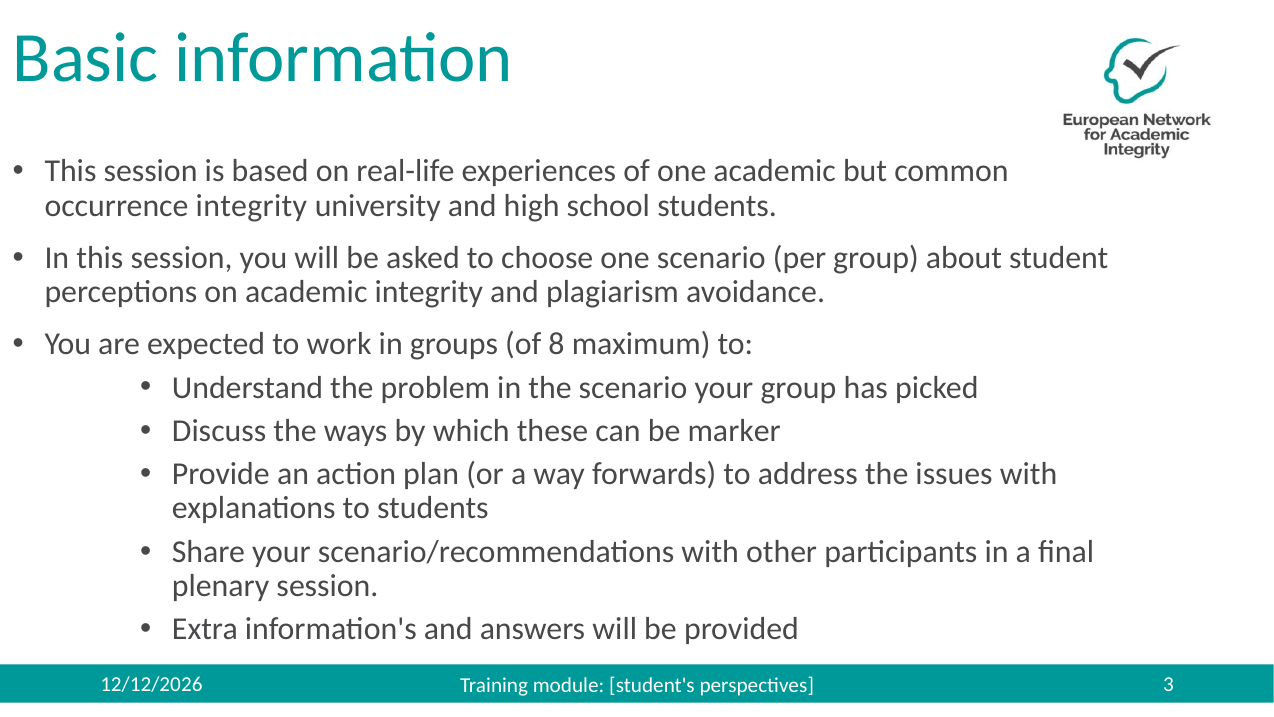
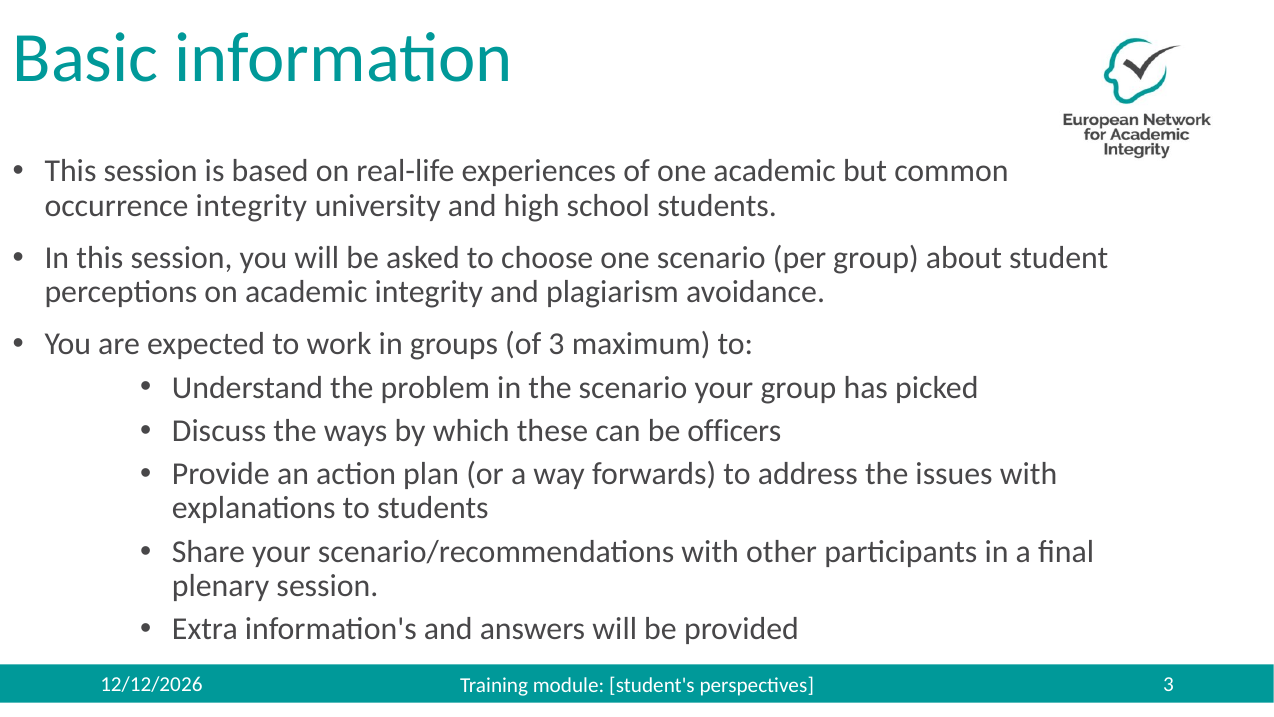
of 8: 8 -> 3 (557, 344)
marker: marker -> officers (734, 431)
